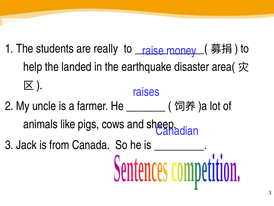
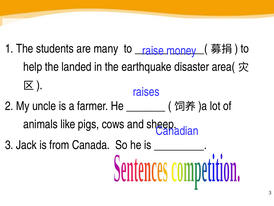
really: really -> many (106, 48)
